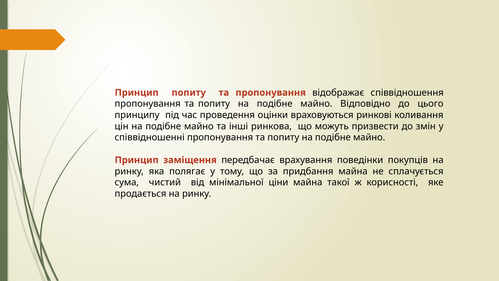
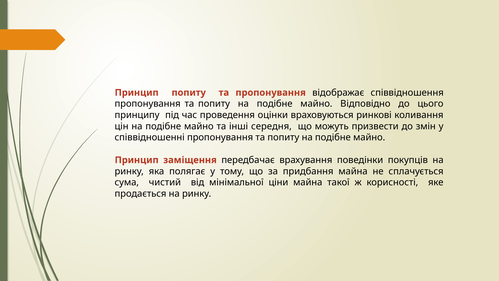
ринкова: ринкова -> середня (271, 126)
